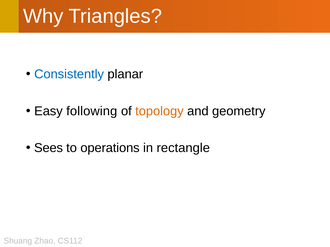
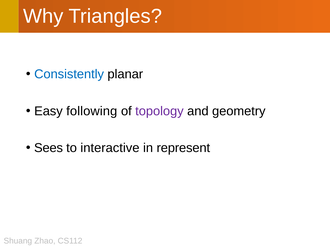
topology colour: orange -> purple (159, 111)
operations: operations -> interactive (110, 148)
rectangle: rectangle -> represent (183, 148)
